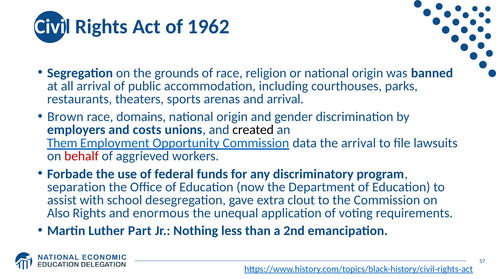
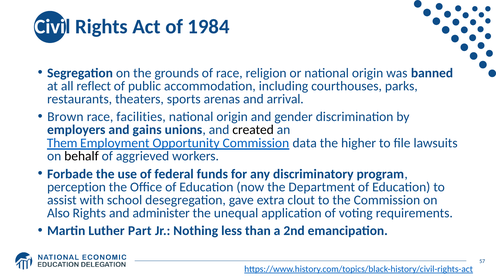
1962: 1962 -> 1984 (209, 27)
all arrival: arrival -> reflect (94, 86)
domains: domains -> facilities (141, 117)
costs: costs -> gains (147, 130)
the arrival: arrival -> higher (359, 143)
behalf colour: red -> black (81, 156)
separation: separation -> perception (76, 187)
enormous: enormous -> administer (161, 213)
